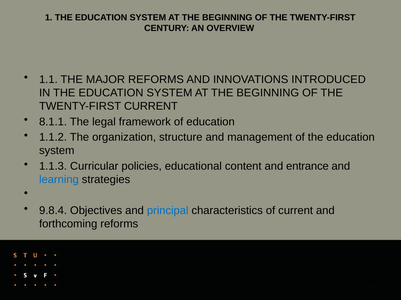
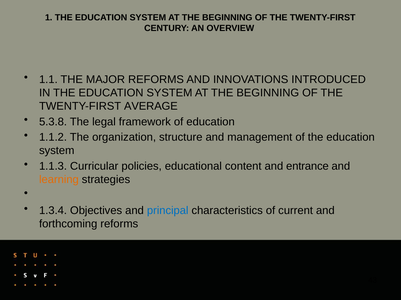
TWENTY-FIRST CURRENT: CURRENT -> AVERAGE (151, 106)
8.1.1: 8.1.1 -> 5.3.8 (53, 122)
learning colour: blue -> orange (59, 180)
9.8.4: 9.8.4 -> 1.3.4 (53, 211)
